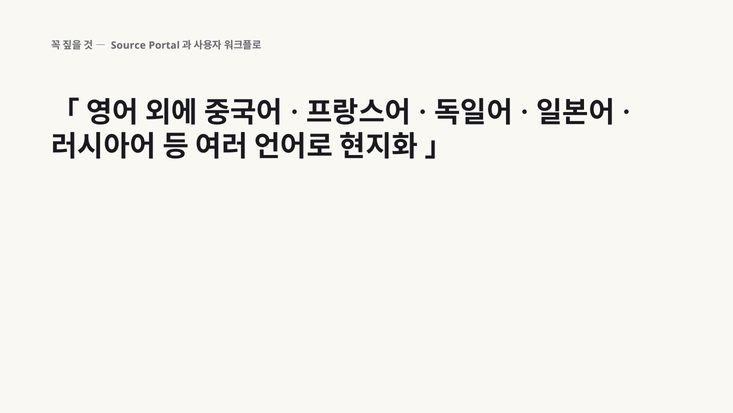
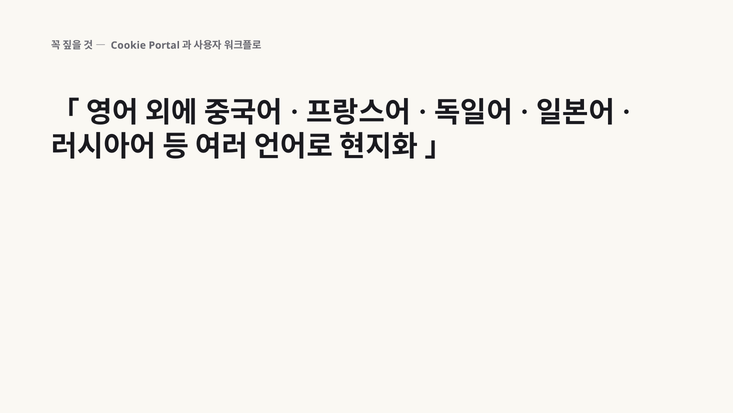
Source: Source -> Cookie (128, 45)
